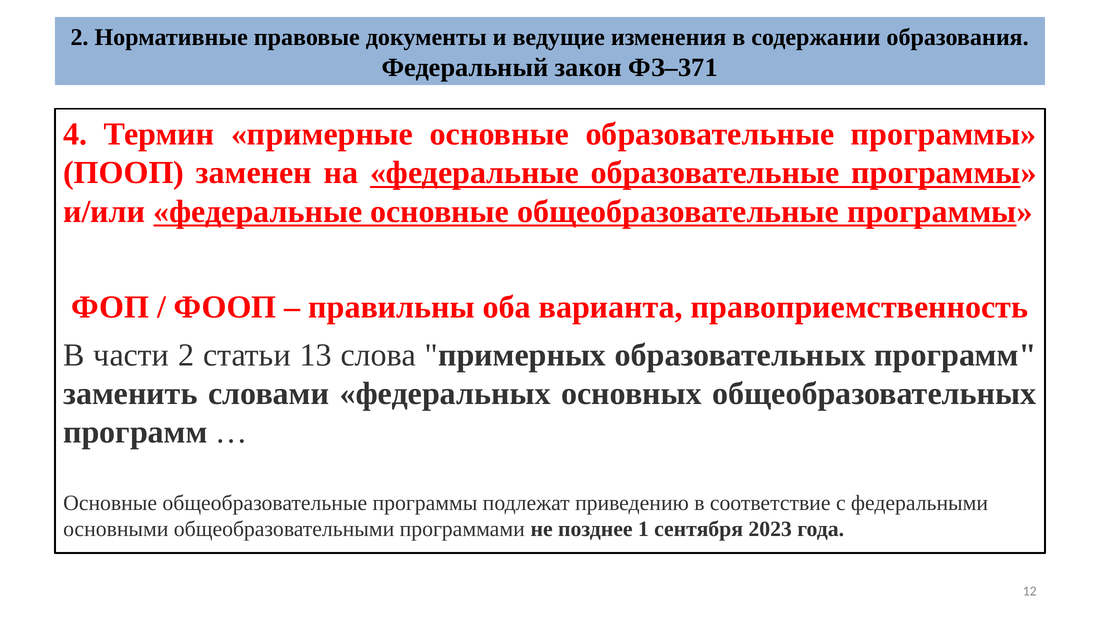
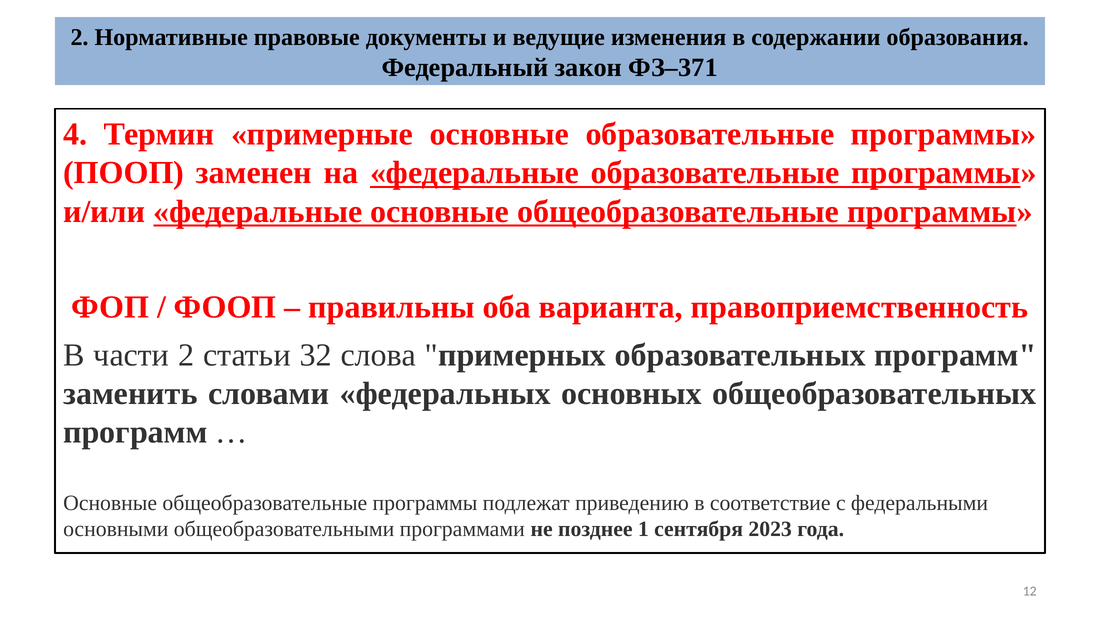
13: 13 -> 32 (316, 355)
